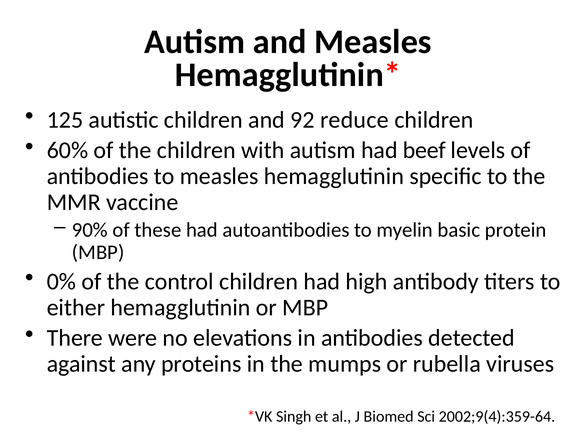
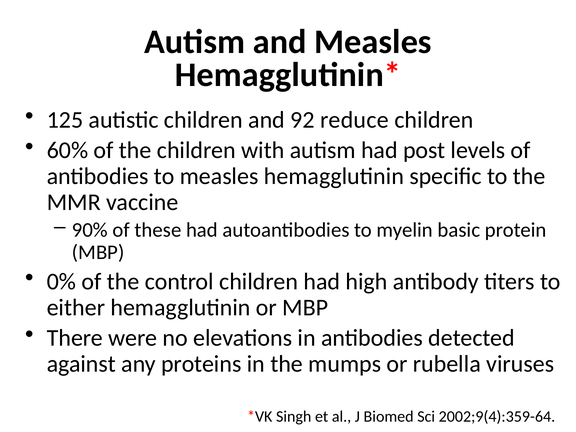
beef: beef -> post (424, 150)
